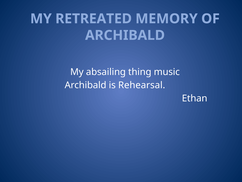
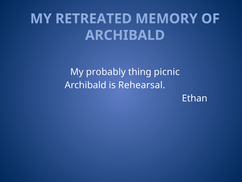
absailing: absailing -> probably (106, 72)
music: music -> picnic (167, 72)
